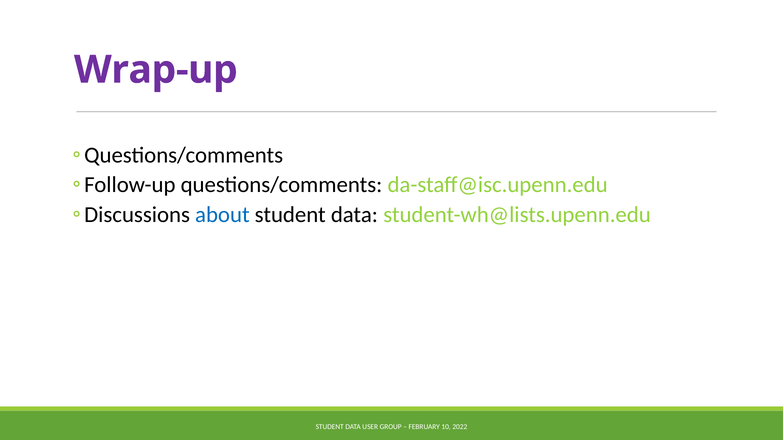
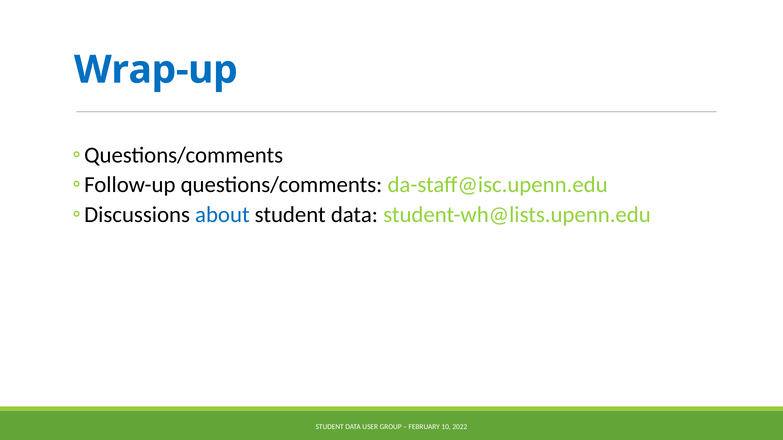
Wrap-up colour: purple -> blue (156, 70)
